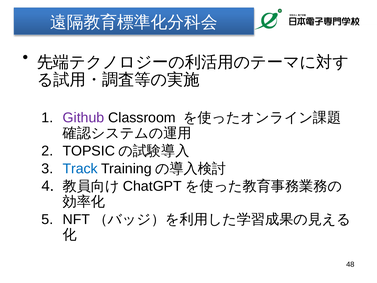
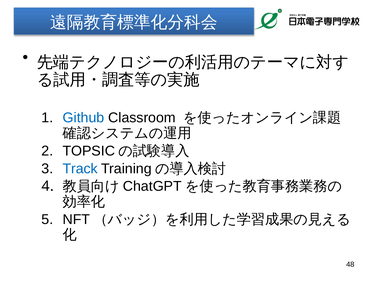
Github colour: purple -> blue (83, 118)
